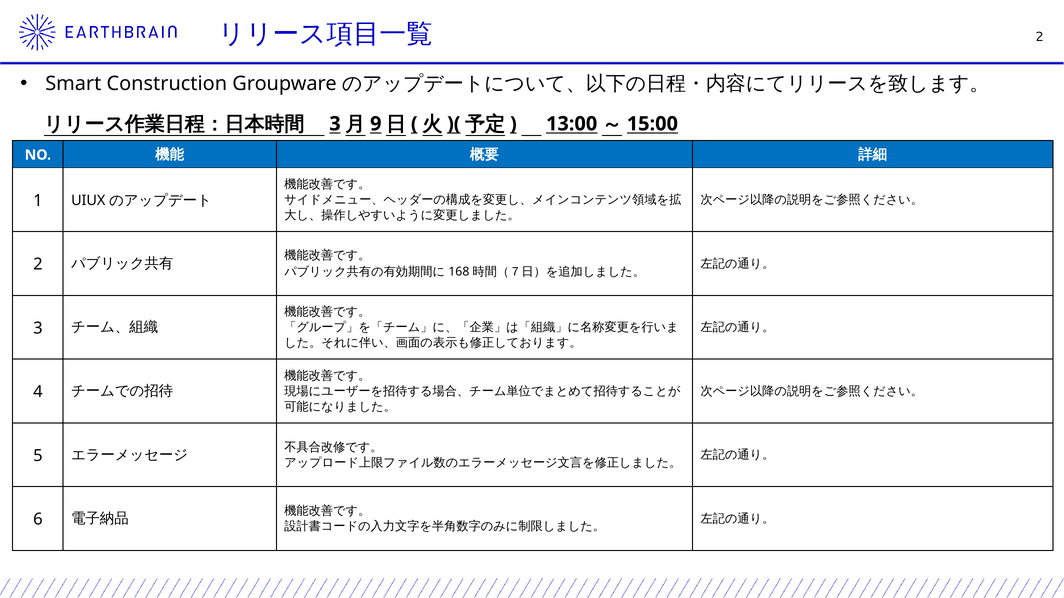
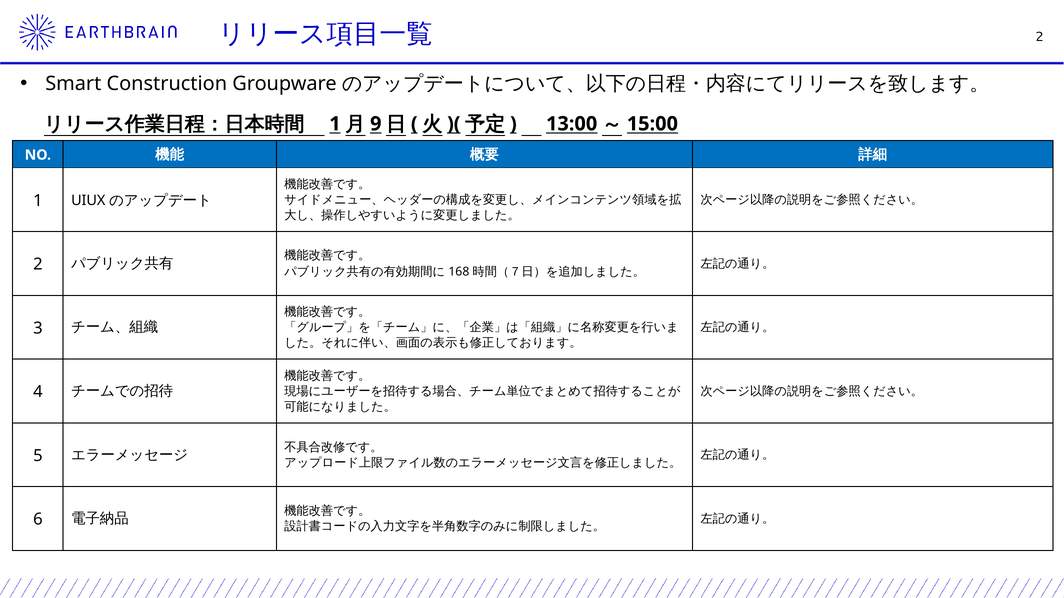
3: 3 -> 1 (335, 124)
